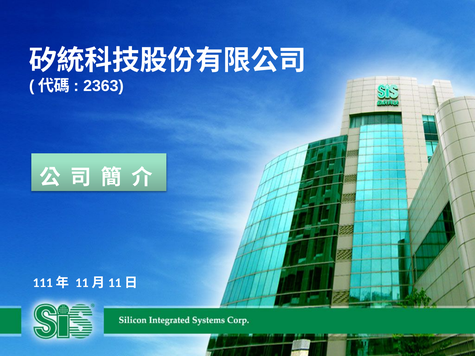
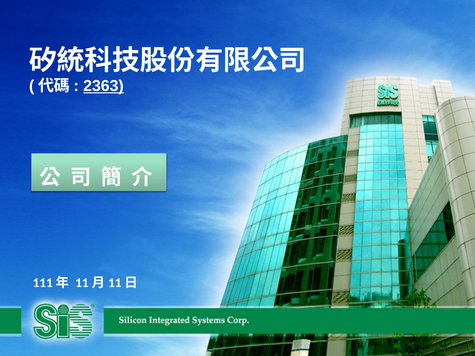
2363 underline: none -> present (103, 86)
